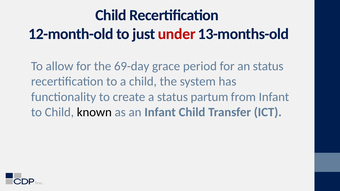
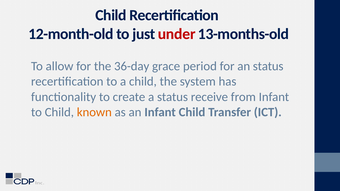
69-day: 69-day -> 36-day (132, 66)
partum: partum -> receive (209, 97)
known colour: black -> orange (94, 112)
